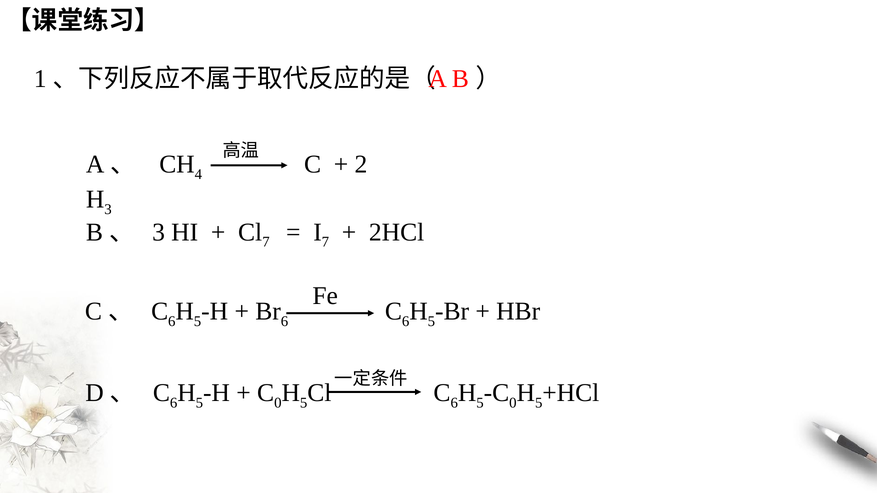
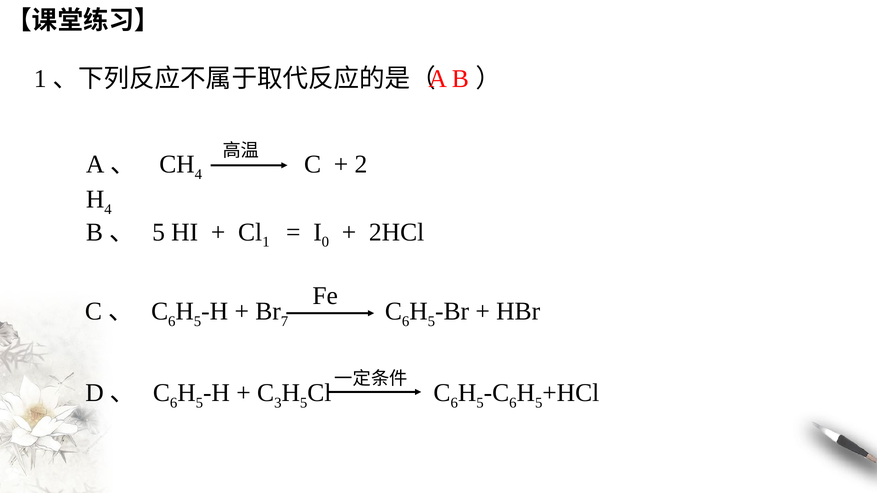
3: 3 -> 4 (108, 210)
3: 3 -> 5 (159, 232)
7: 7 -> 1 (266, 242)
7: 7 -> 0 (325, 242)
6: 6 -> 7 (285, 321)
0: 0 -> 3 (278, 403)
0: 0 -> 6 (513, 403)
